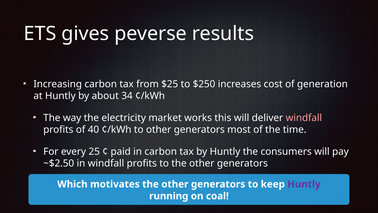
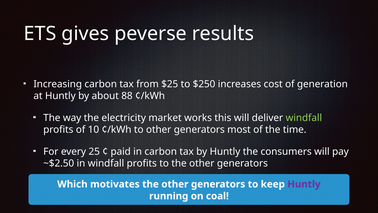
34: 34 -> 88 (127, 96)
windfall colour: pink -> light green (304, 118)
40: 40 -> 10 (93, 129)
